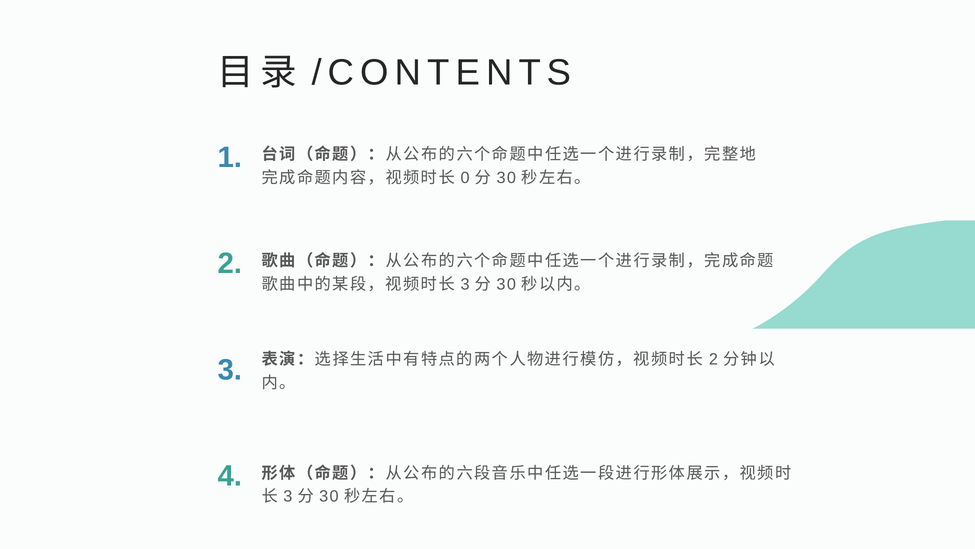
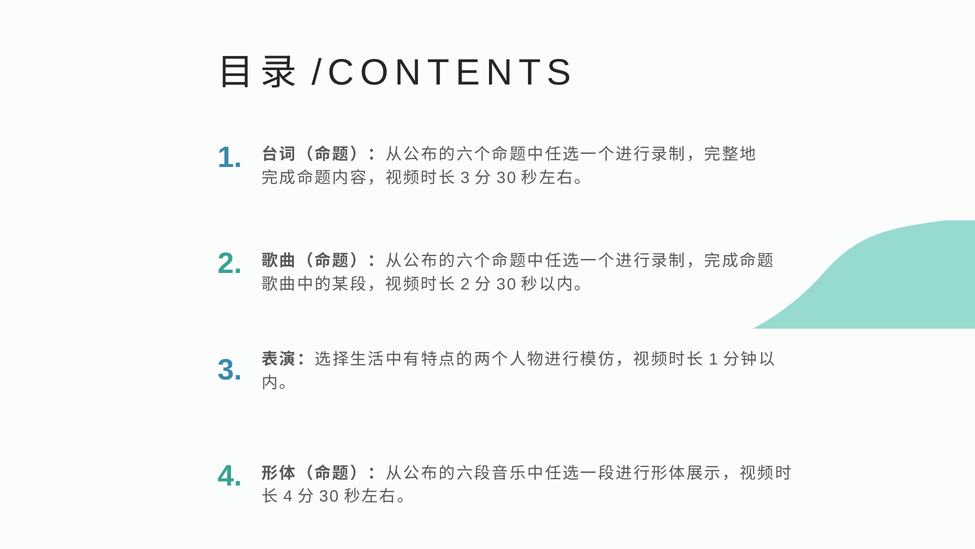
0: 0 -> 3 (465, 178)
3: 3 -> 2 (465, 284)
2: 2 -> 1 (713, 359)
3: 3 -> 4 (288, 496)
